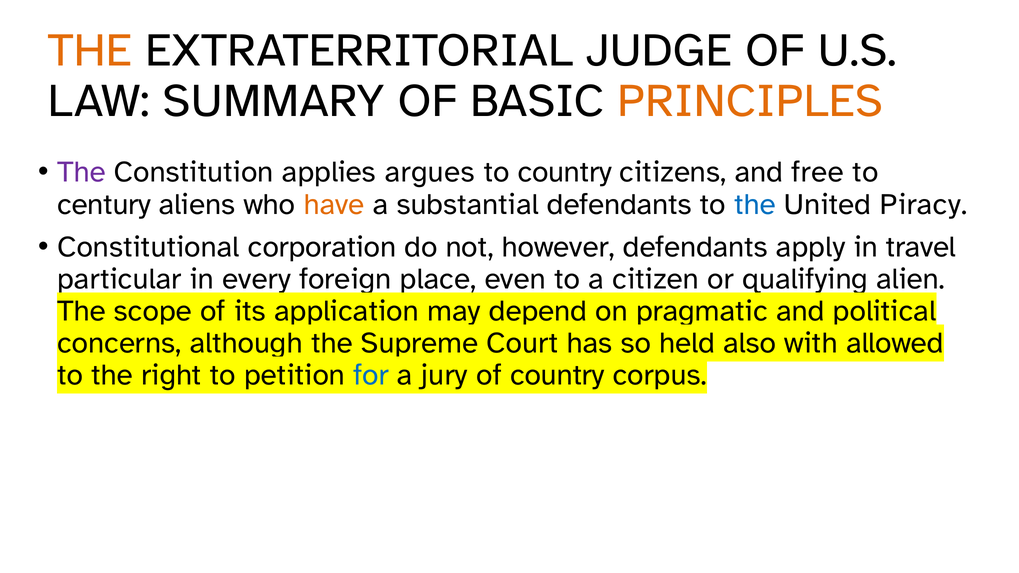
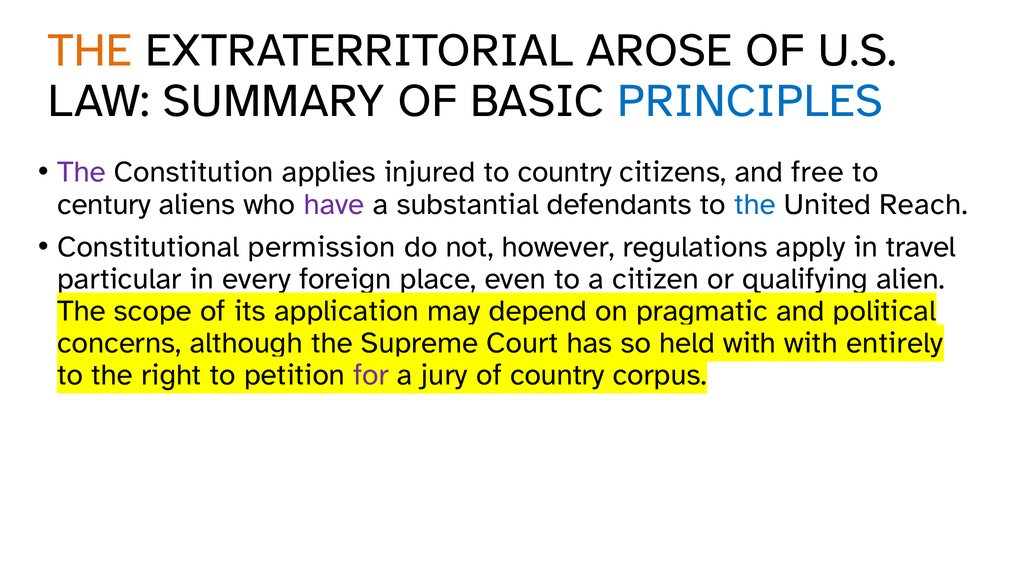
JUDGE: JUDGE -> AROSE (659, 50)
PRINCIPLES colour: orange -> blue (750, 101)
argues: argues -> injured (430, 172)
have colour: orange -> purple (334, 204)
Piracy: Piracy -> Reach (924, 204)
corporation: corporation -> permission (322, 247)
however defendants: defendants -> regulations (695, 247)
also: also -> with (750, 343)
allowed: allowed -> entirely (895, 343)
for colour: blue -> purple (371, 375)
